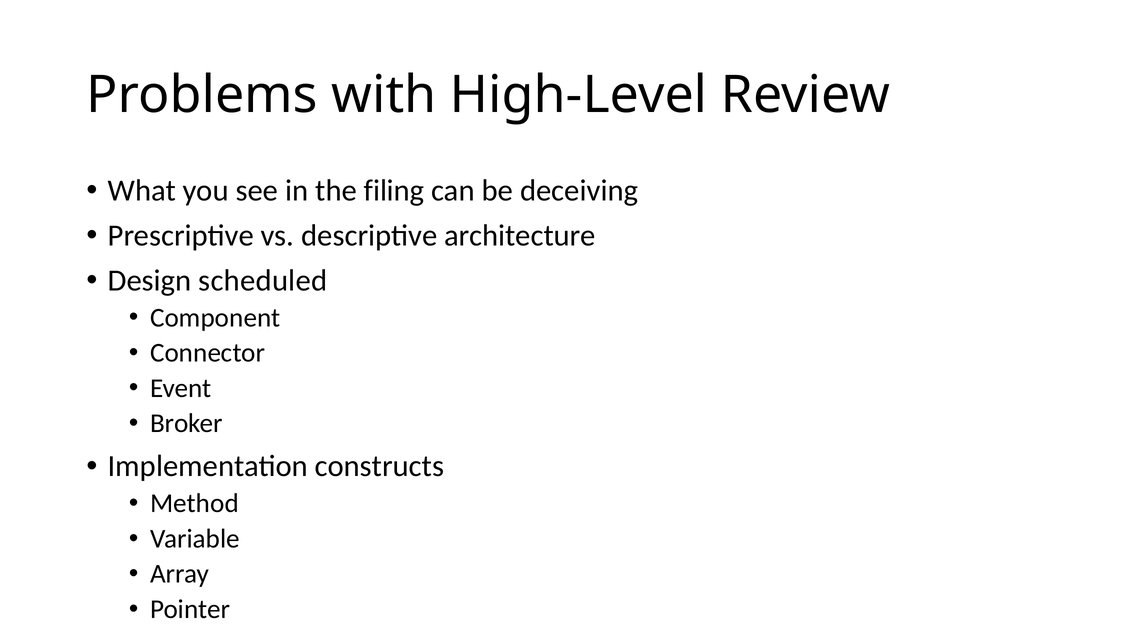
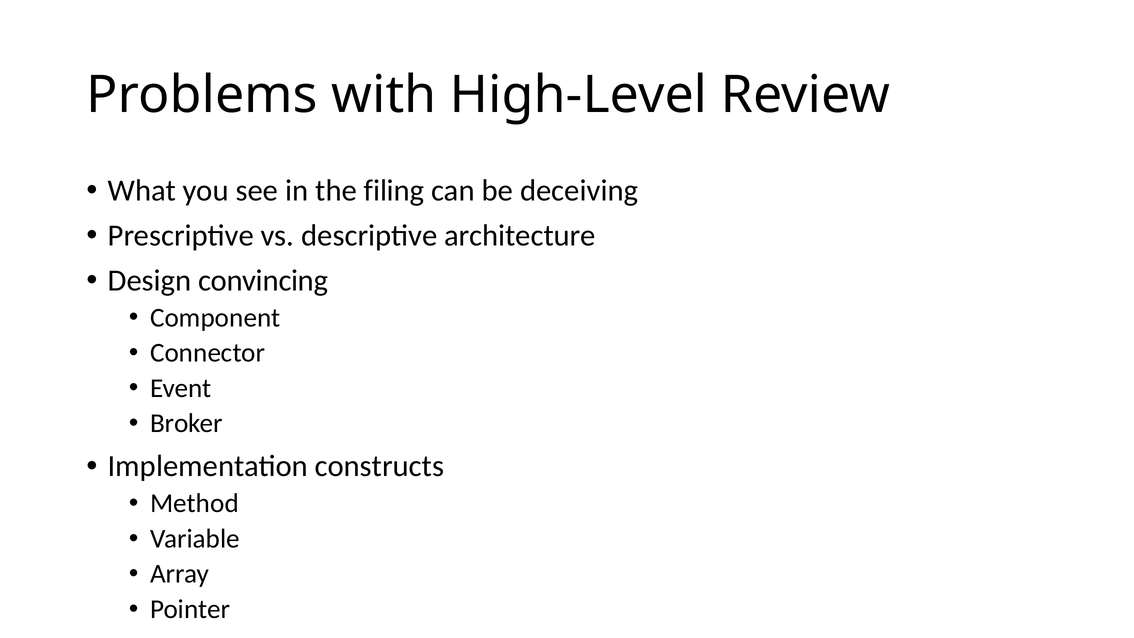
scheduled: scheduled -> convincing (263, 280)
